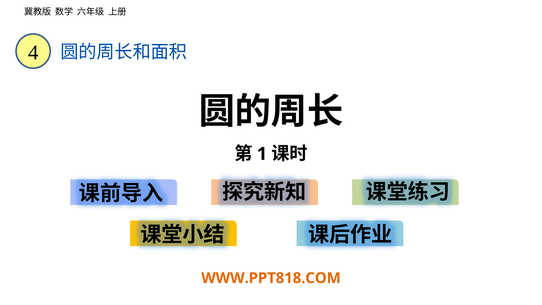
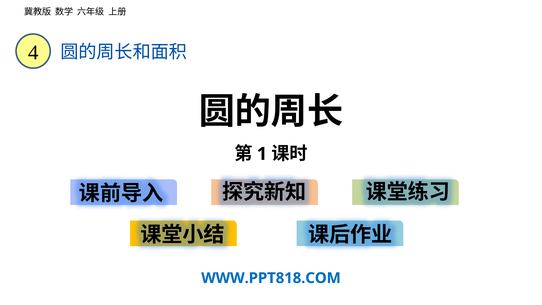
WWW.PPT818.COM colour: orange -> blue (271, 278)
